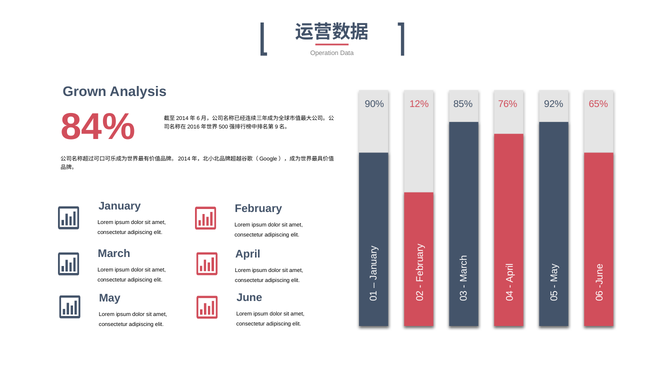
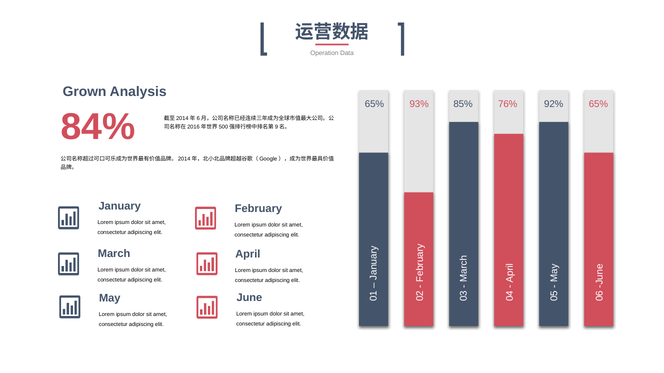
90%: 90% -> 65% (374, 104)
12%: 12% -> 93% (419, 104)
